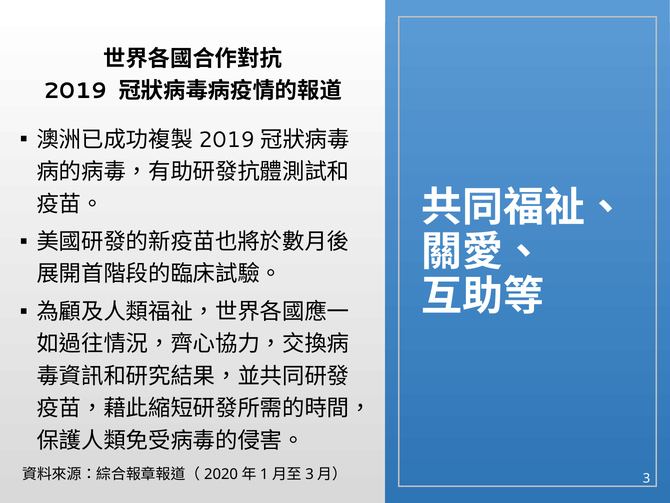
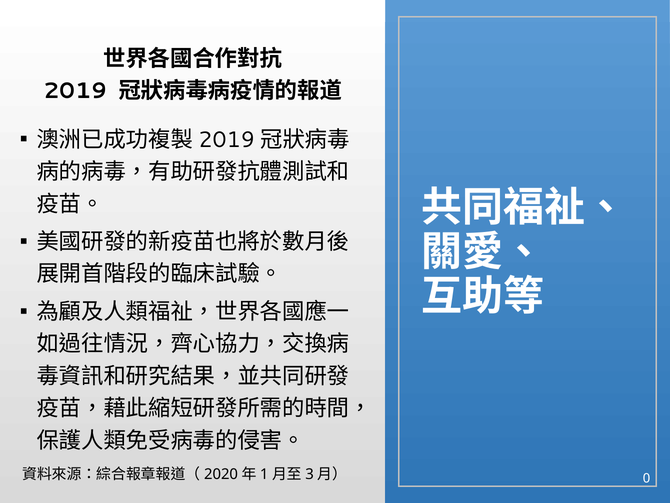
3: 3 -> 0 (647, 478)
